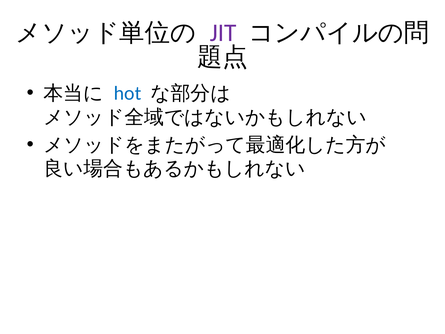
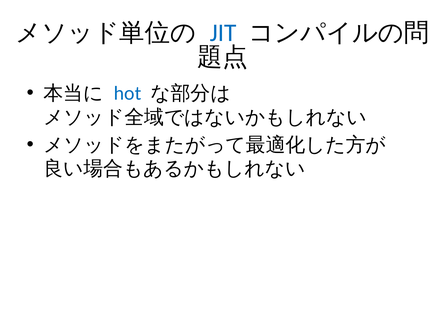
JIT colour: purple -> blue (223, 33)
